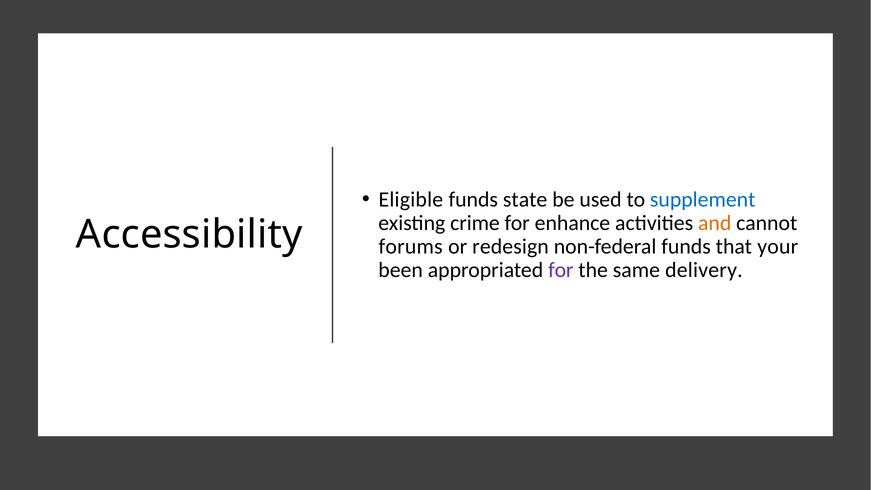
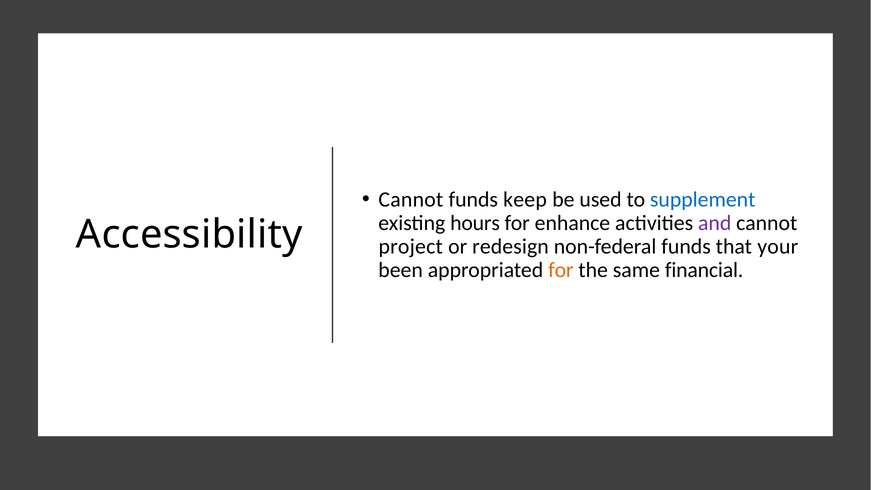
Eligible: Eligible -> Cannot (411, 199)
state: state -> keep (525, 199)
crime: crime -> hours (475, 223)
and colour: orange -> purple (715, 223)
forums: forums -> project (411, 246)
for colour: purple -> orange (561, 270)
delivery: delivery -> financial (704, 270)
